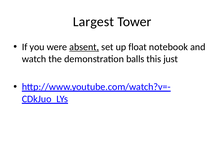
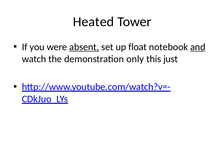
Largest: Largest -> Heated (93, 22)
and underline: none -> present (198, 47)
balls: balls -> only (135, 59)
